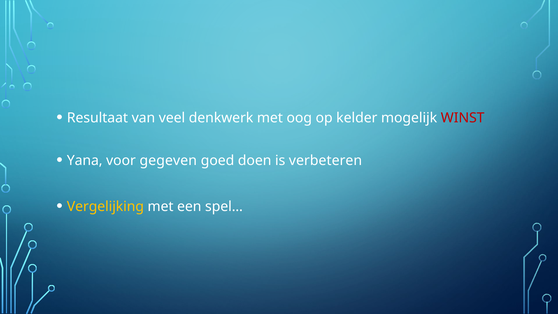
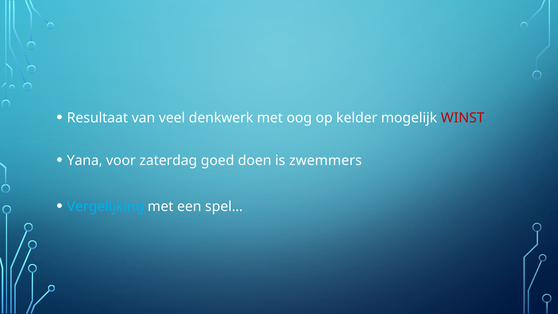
gegeven: gegeven -> zaterdag (168, 160)
verbeteren: verbeteren -> zwemmers (325, 160)
Vergelijking colour: yellow -> light blue (105, 206)
